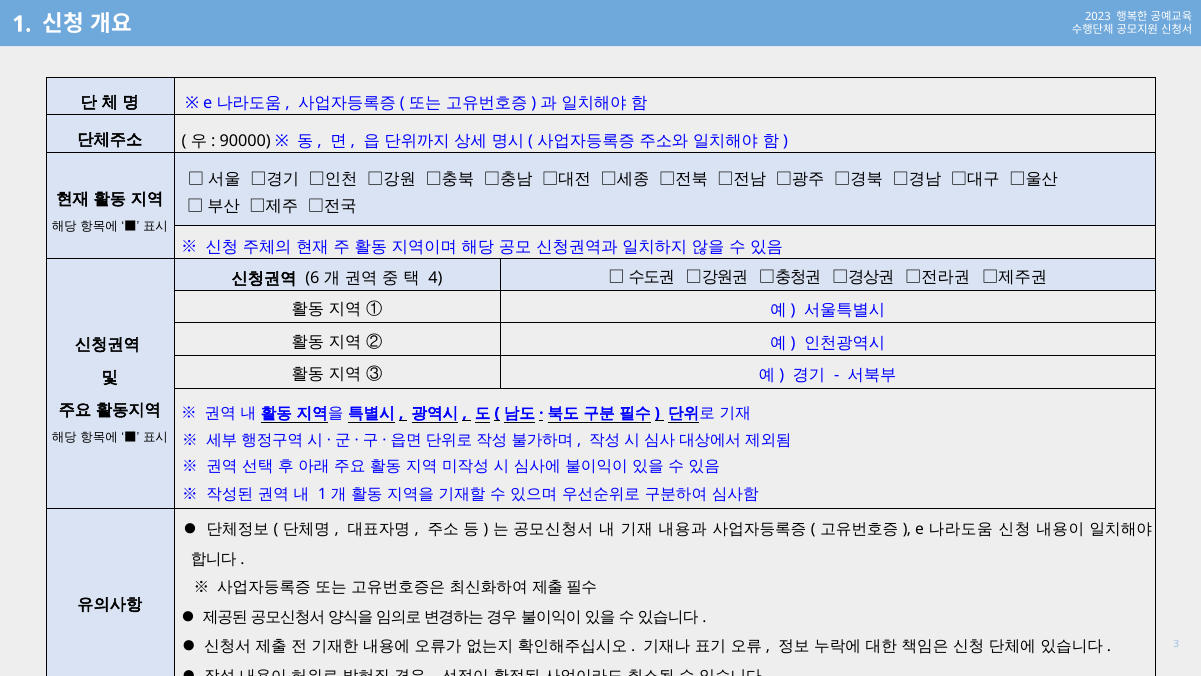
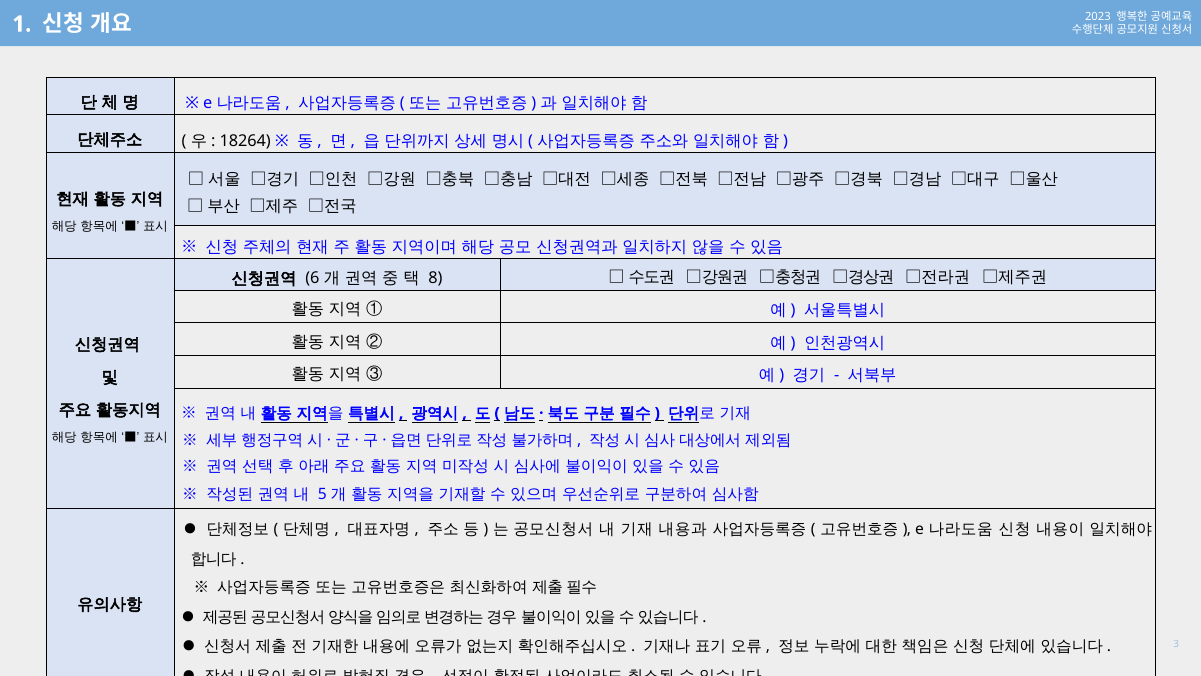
90000: 90000 -> 18264 (245, 141)
4: 4 -> 8 (435, 278)
1: 1 -> 5 (322, 494)
